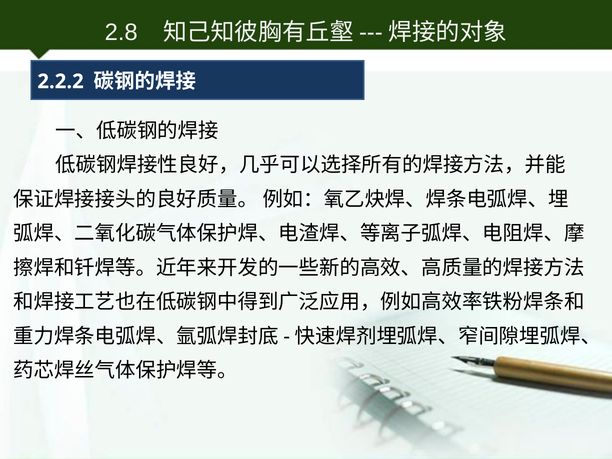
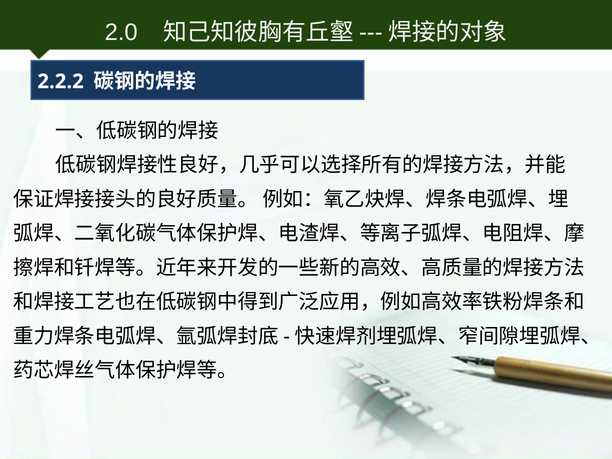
2.8: 2.8 -> 2.0 (121, 33)
